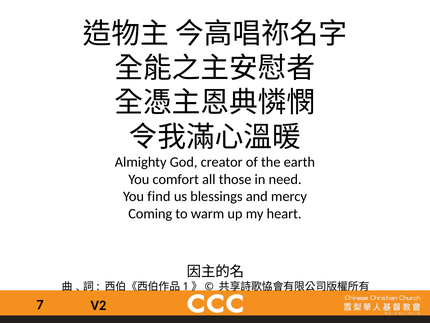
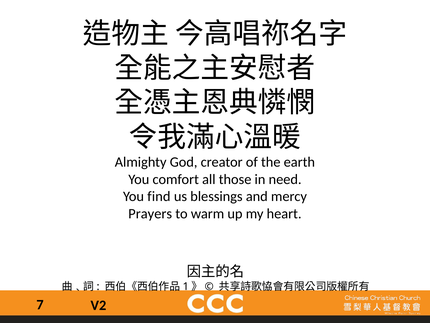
Coming: Coming -> Prayers (150, 213)
